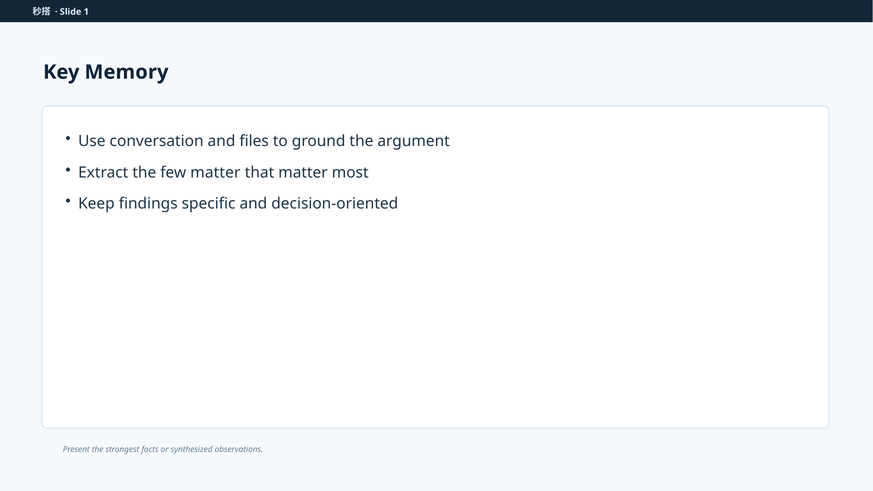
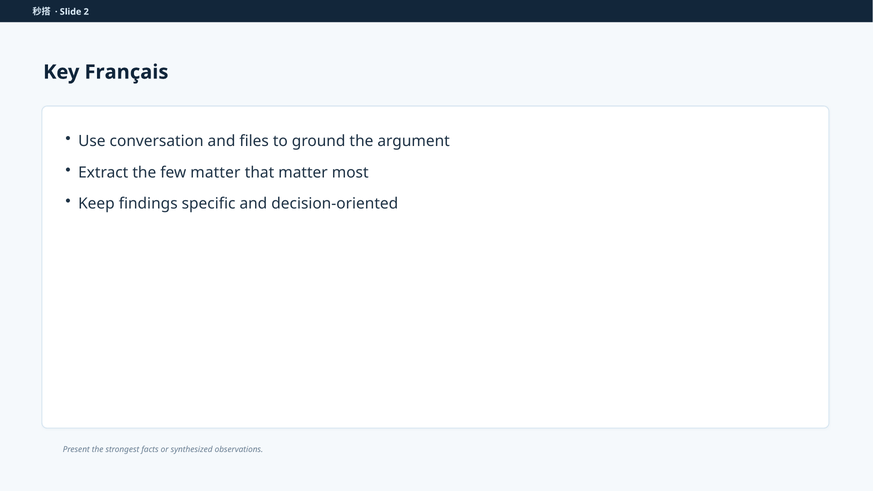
1: 1 -> 2 (86, 12)
Memory: Memory -> Français (126, 72)
